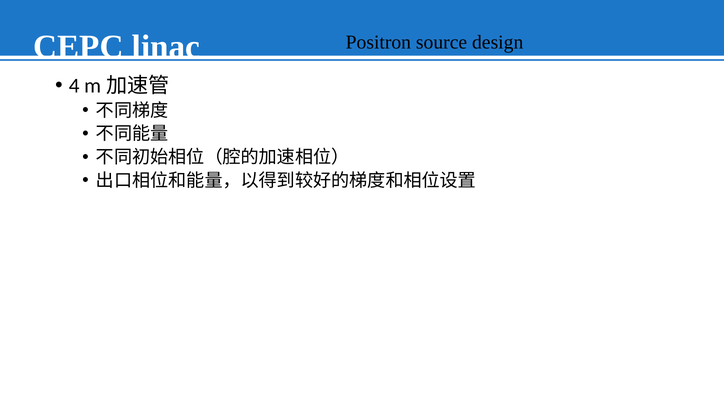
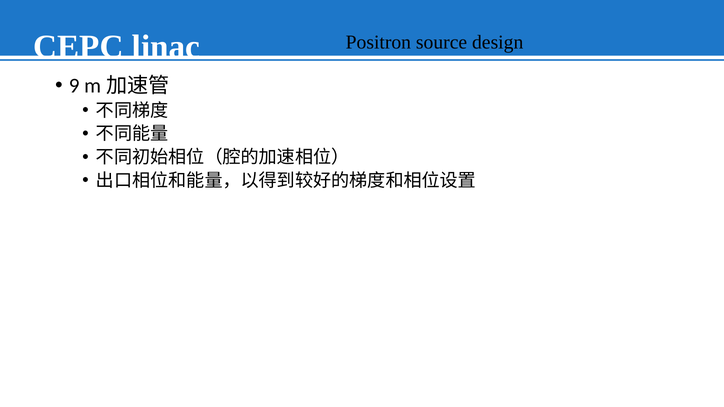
4: 4 -> 9 (74, 86)
